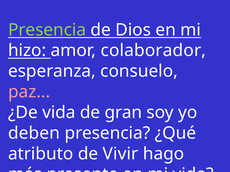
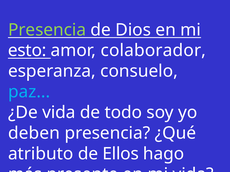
hizo: hizo -> esto (27, 51)
paz colour: pink -> light blue (29, 92)
gran: gran -> todo (123, 113)
Vivir: Vivir -> Ellos (121, 154)
